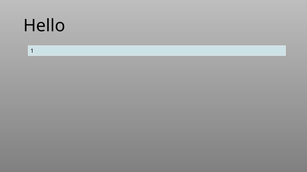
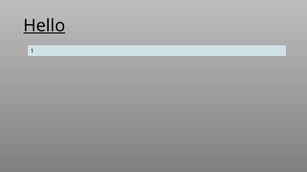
Hello underline: none -> present (44, 26)
